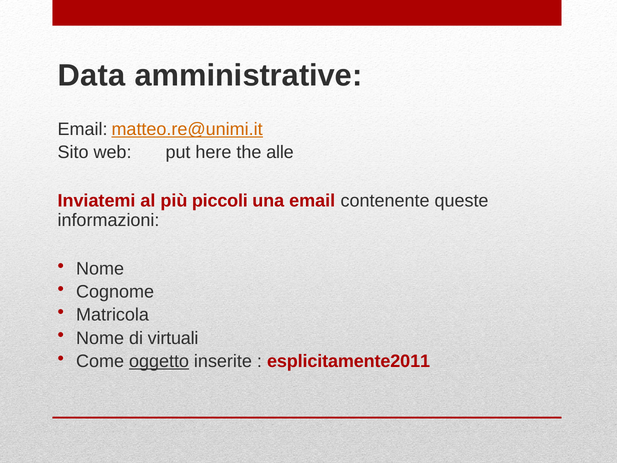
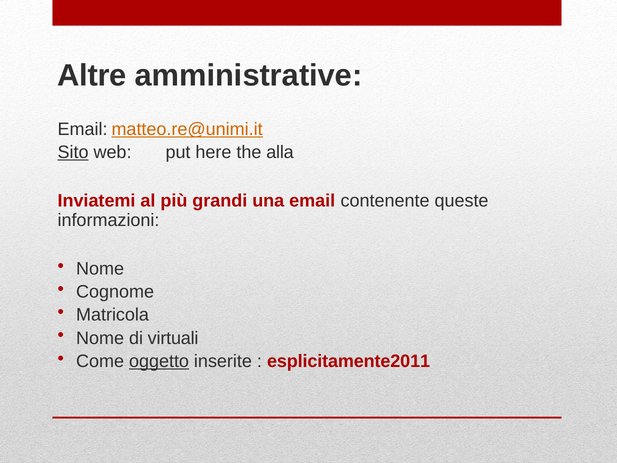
Data: Data -> Altre (92, 76)
Sito underline: none -> present (73, 152)
alle: alle -> alla (280, 152)
piccoli: piccoli -> grandi (220, 201)
